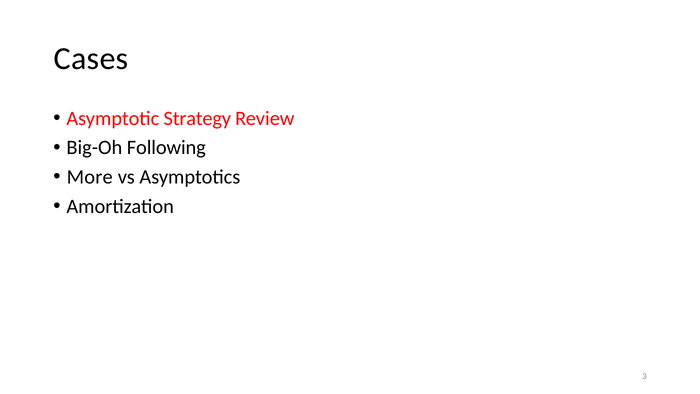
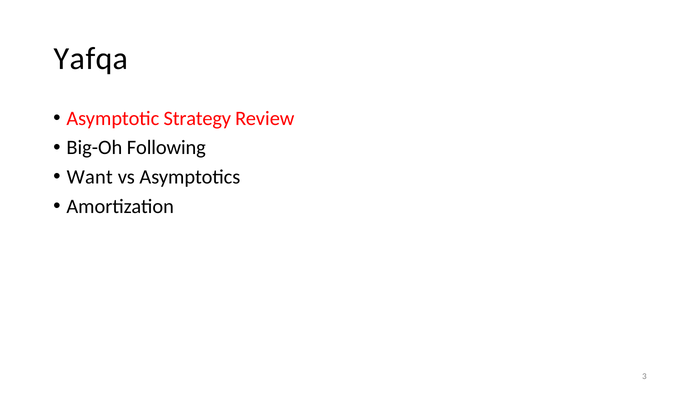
Cases: Cases -> Yafqa (91, 59)
More: More -> Want (90, 177)
